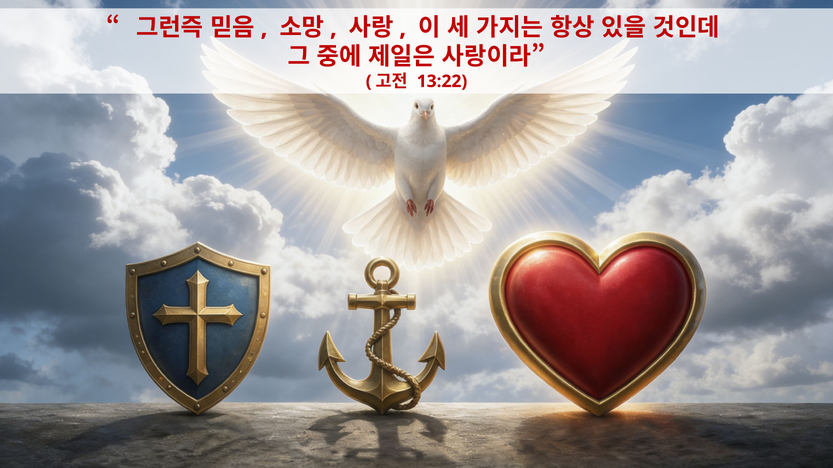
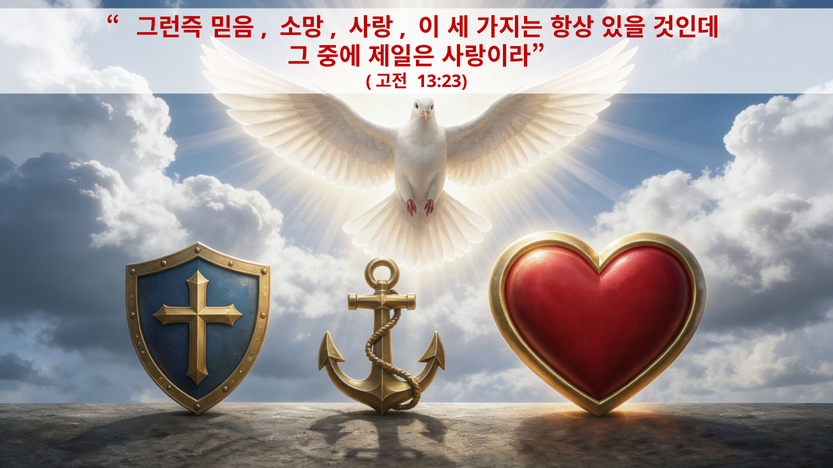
13:22: 13:22 -> 13:23 (442, 81)
